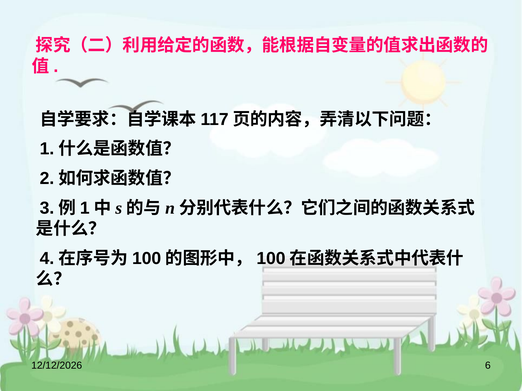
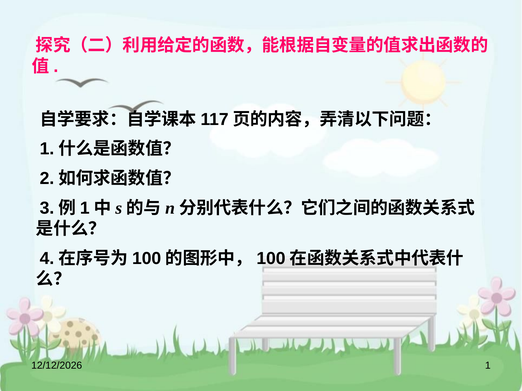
6: 6 -> 1 (488, 366)
